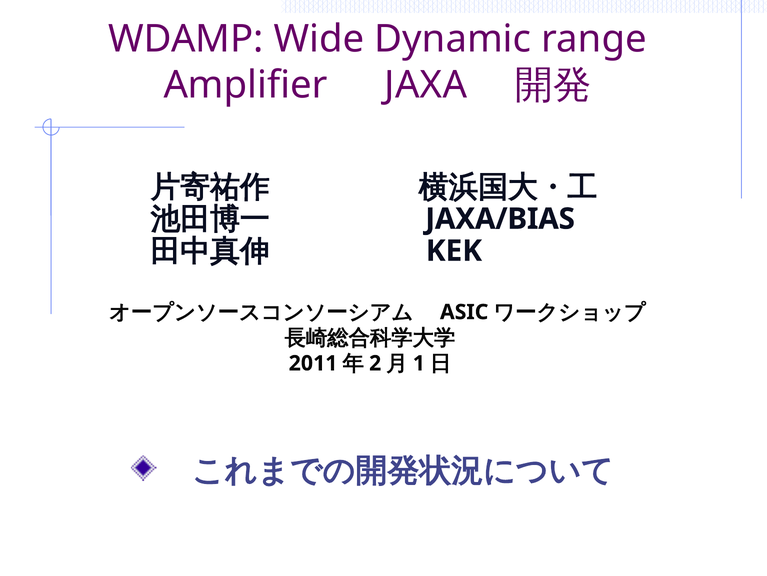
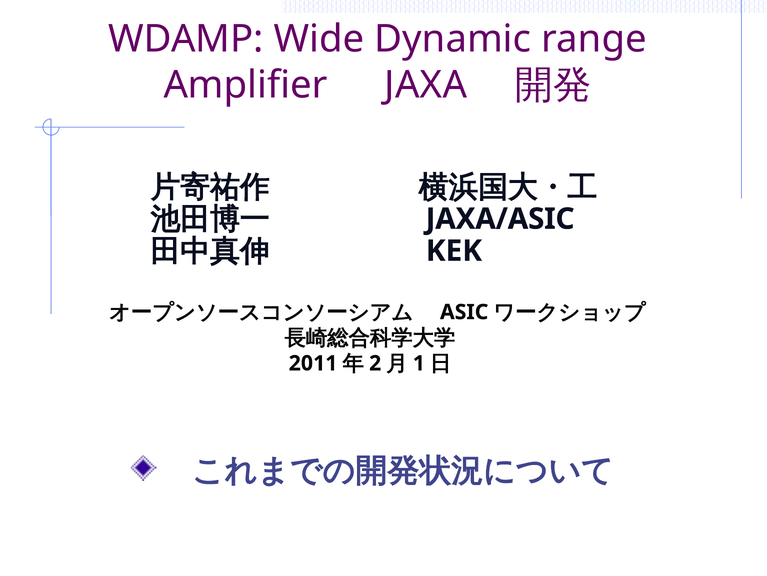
JAXA/BIAS: JAXA/BIAS -> JAXA/ASIC (500, 219)
